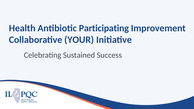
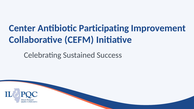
Health: Health -> Center (22, 28)
YOUR: YOUR -> CEFM (79, 40)
